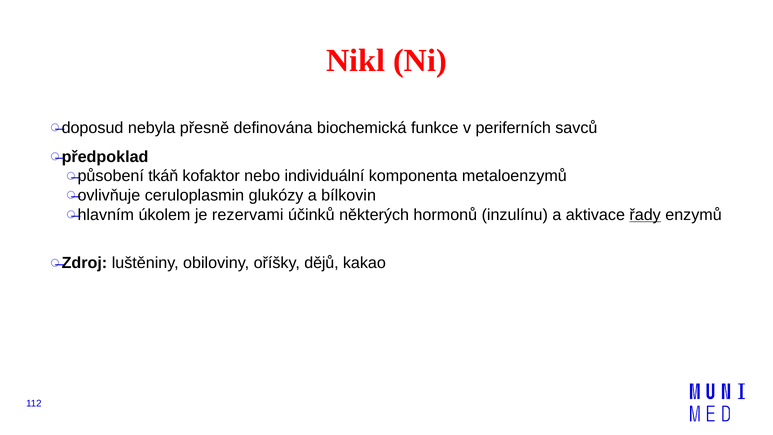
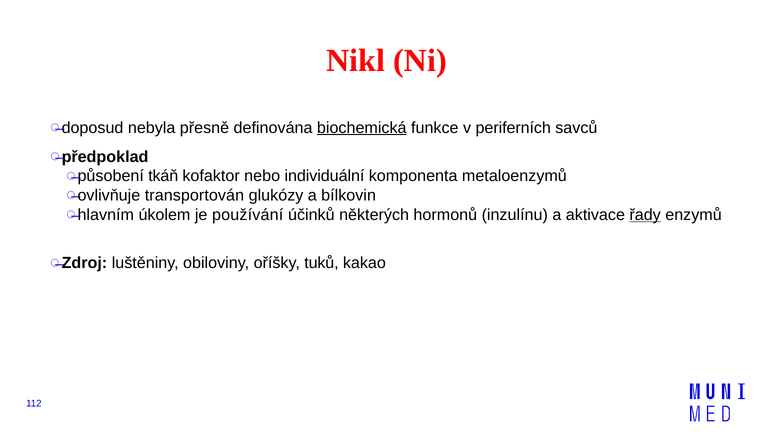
biochemická underline: none -> present (362, 128)
ceruloplasmin: ceruloplasmin -> transportován (194, 195)
rezervami: rezervami -> používání (248, 215)
dějů: dějů -> tuků (321, 263)
